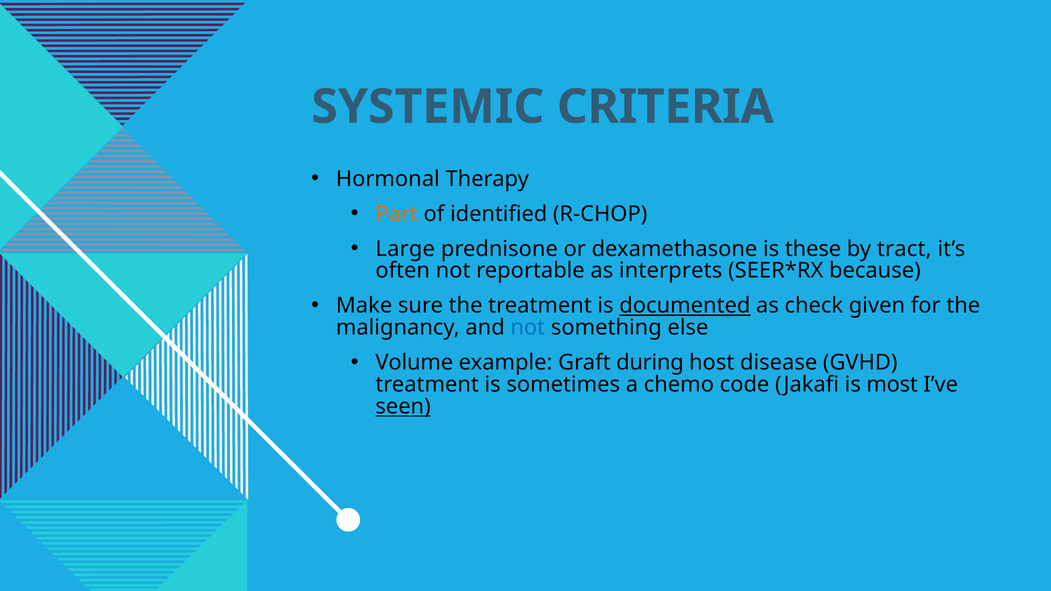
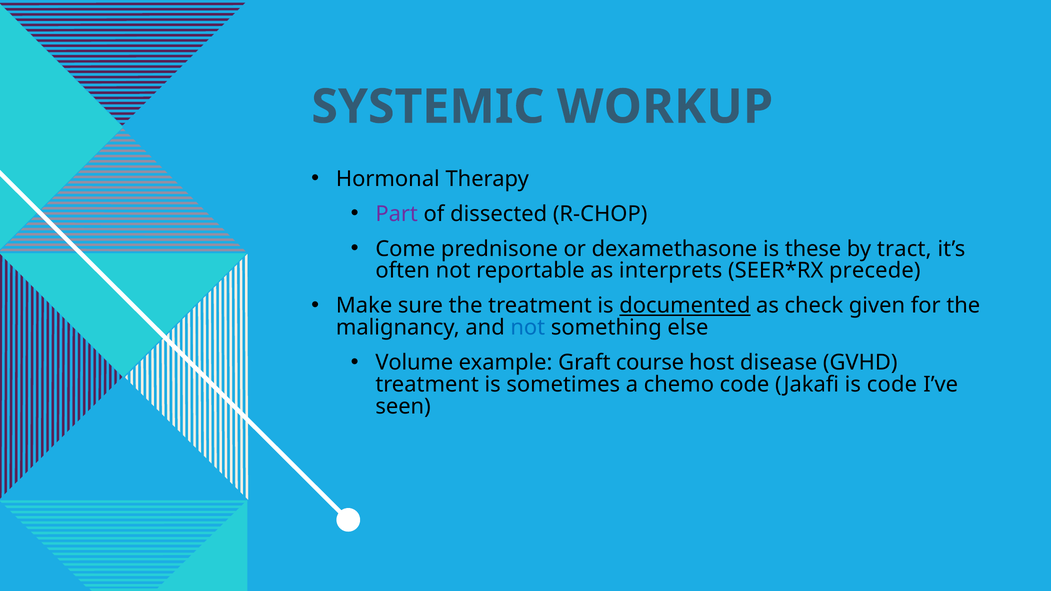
CRITERIA: CRITERIA -> WORKUP (665, 107)
Part colour: orange -> purple (397, 214)
identified: identified -> dissected (499, 214)
Large: Large -> Come (405, 249)
because: because -> precede (875, 271)
during: during -> course (650, 363)
is most: most -> code (892, 385)
seen underline: present -> none (403, 407)
